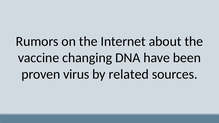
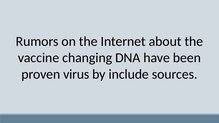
related: related -> include (129, 74)
